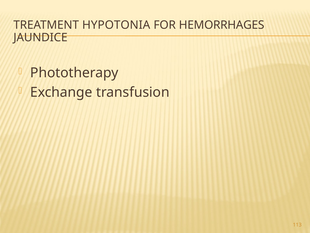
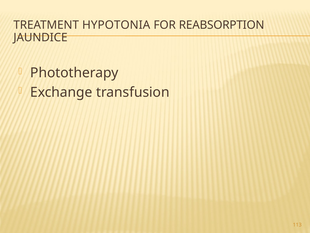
HEMORRHAGES: HEMORRHAGES -> REABSORPTION (222, 25)
